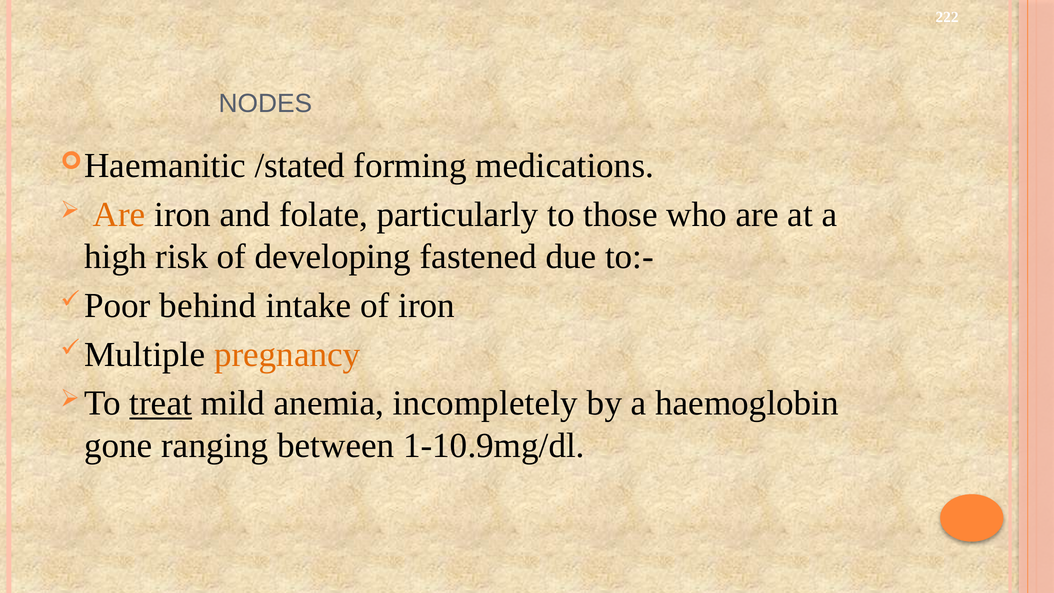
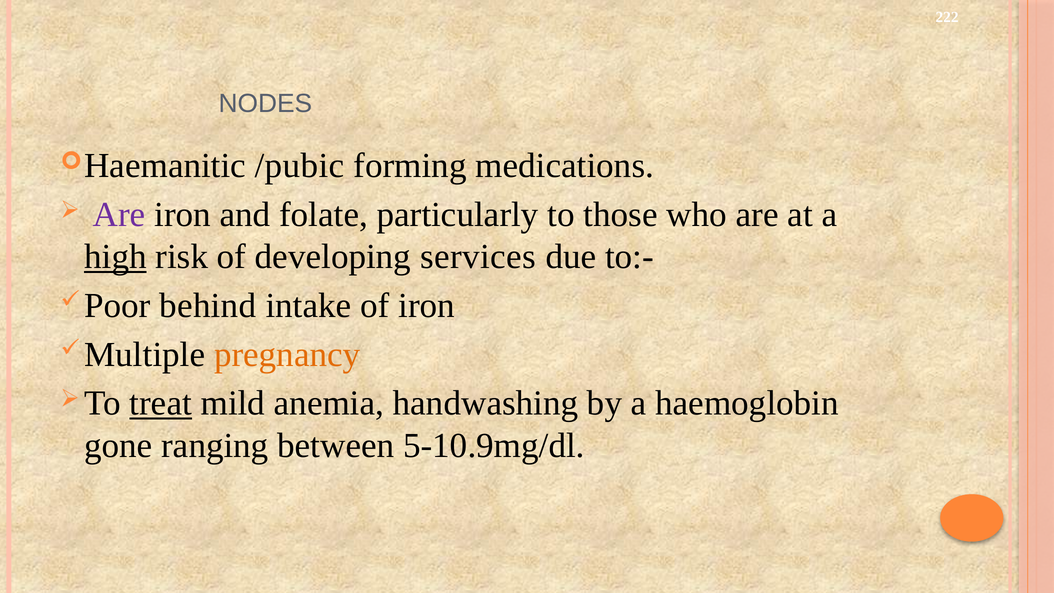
/stated: /stated -> /pubic (300, 166)
Are colour: orange -> purple (119, 215)
high underline: none -> present (115, 257)
fastened: fastened -> services (478, 257)
incompletely: incompletely -> handwashing (486, 403)
1-10.9mg/dl: 1-10.9mg/dl -> 5-10.9mg/dl (494, 445)
